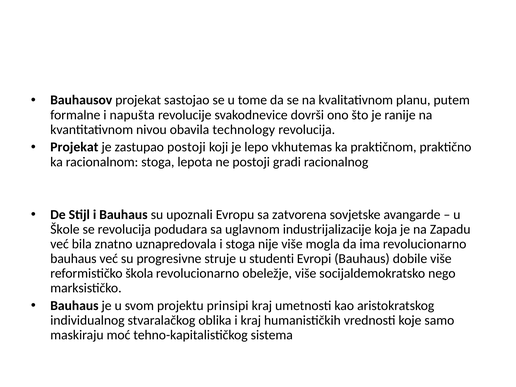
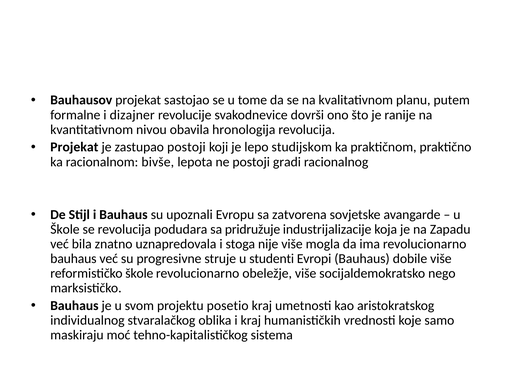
napušta: napušta -> dizajner (132, 115)
technology: technology -> hronologija (244, 130)
vkhutemas: vkhutemas -> studijskom (302, 147)
racionalnom stoga: stoga -> bivše (158, 162)
uglavnom: uglavnom -> pridružuje (253, 229)
reformističko škola: škola -> škole (139, 273)
prinsipi: prinsipi -> posetio (228, 306)
